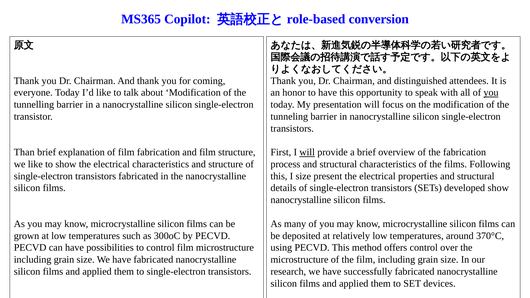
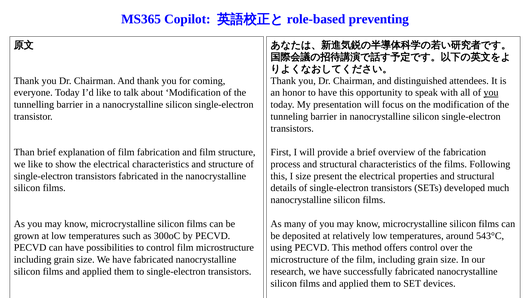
conversion: conversion -> preventing (379, 19)
will underline: present -> none (307, 152)
developed show: show -> much (498, 188)
370°C: 370°C -> 543°C (490, 236)
